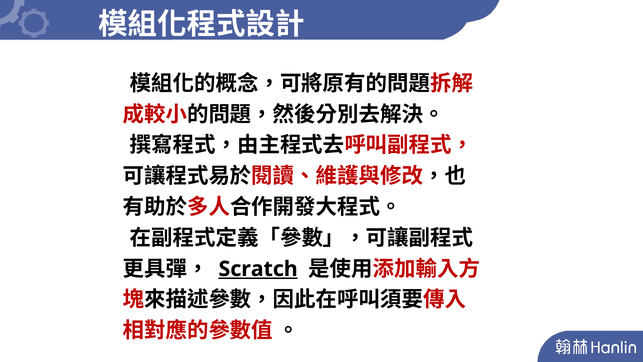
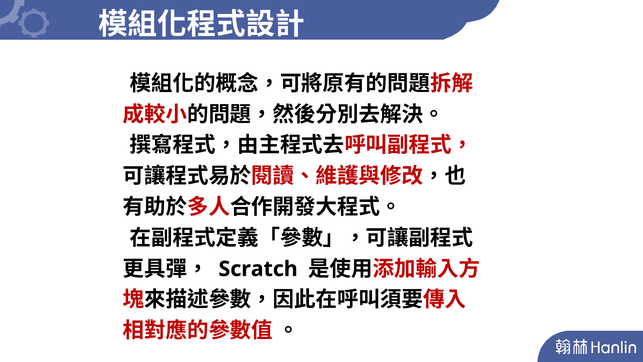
Scratch underline: present -> none (258, 269)
